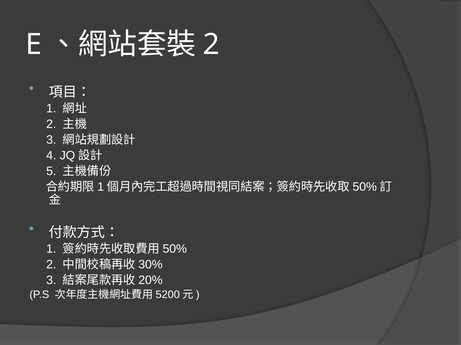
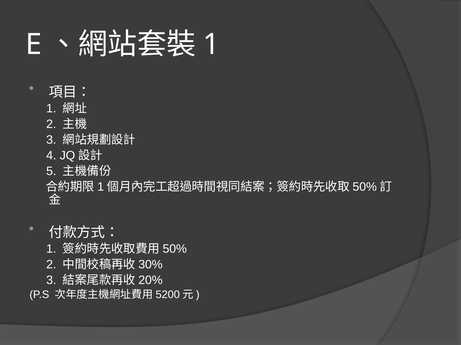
2: 2 -> 1 (211, 45)
